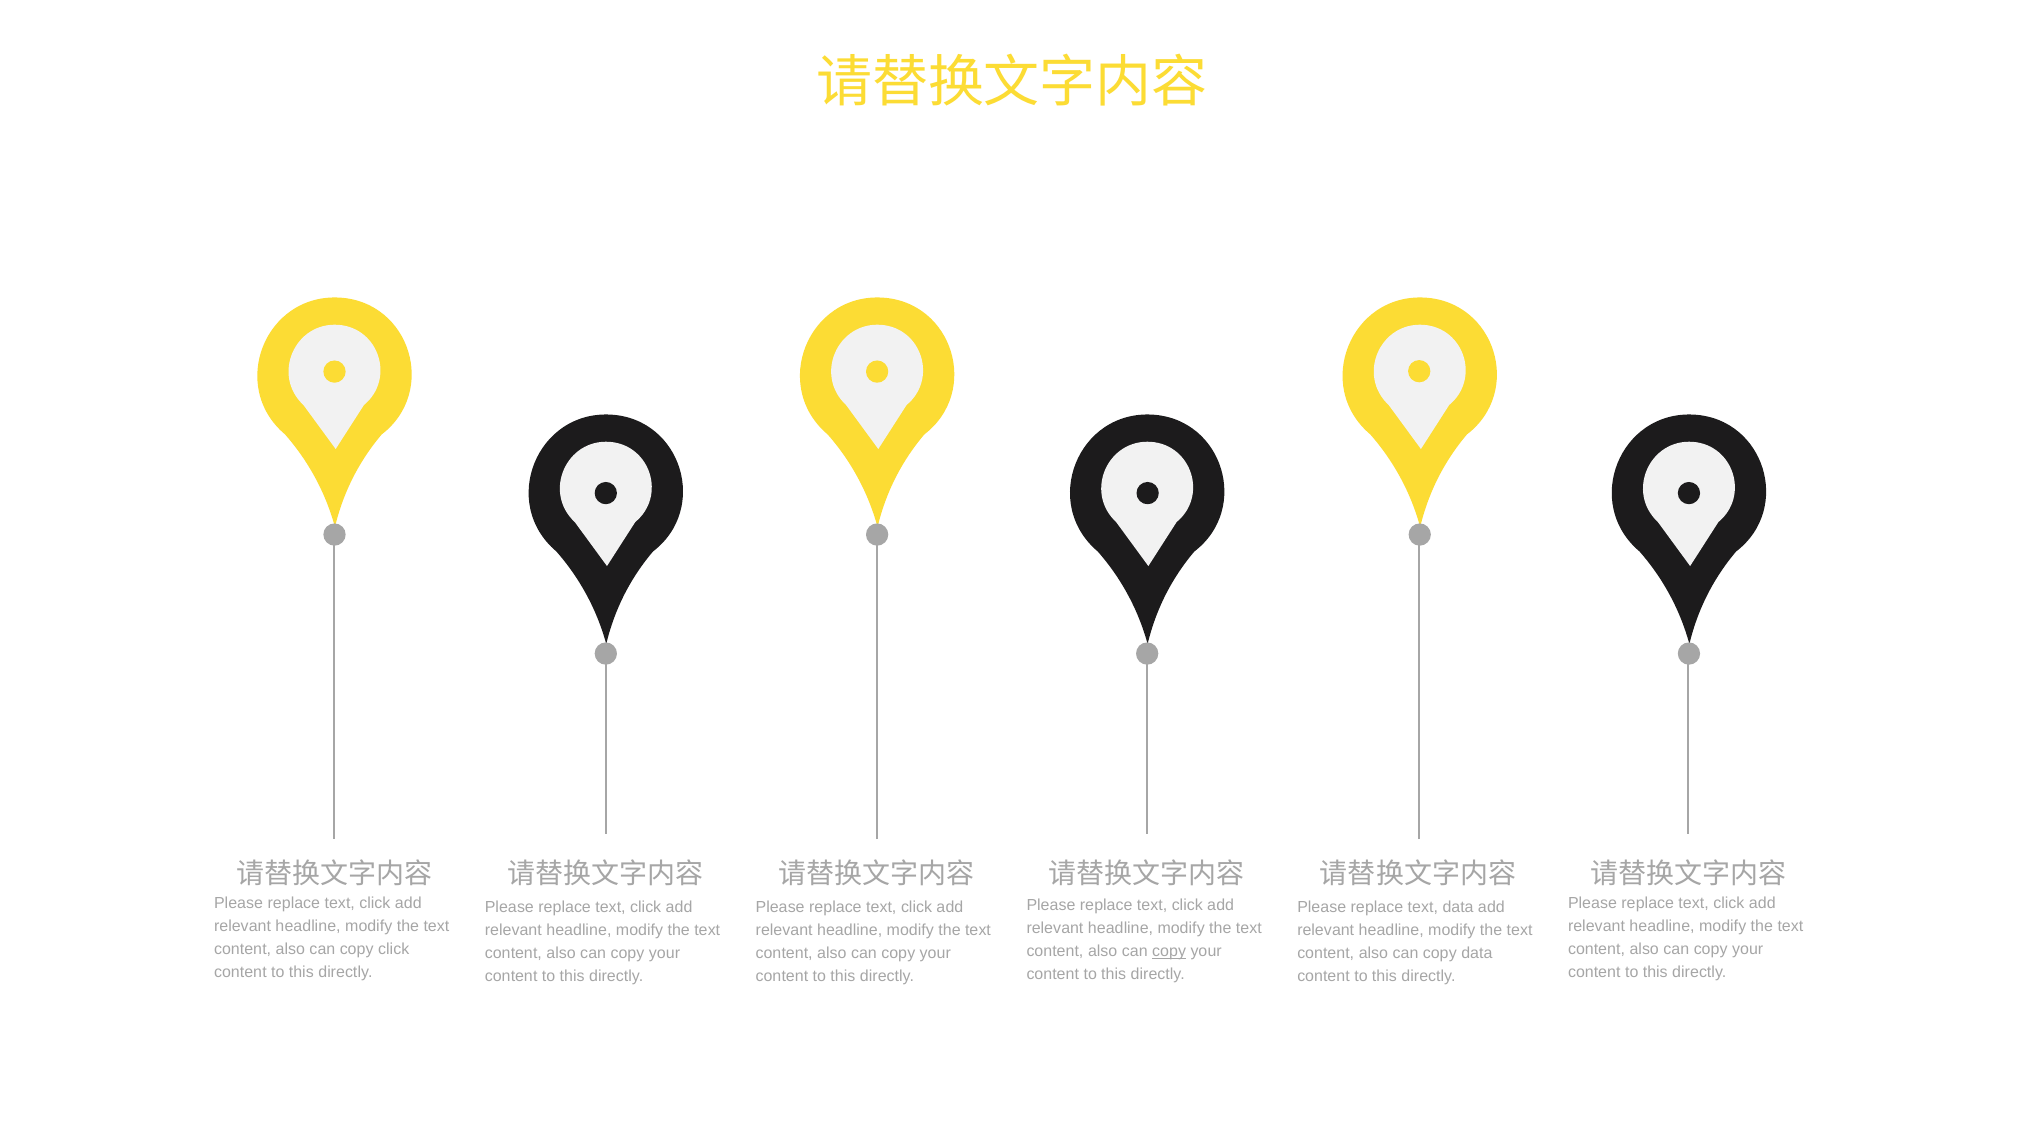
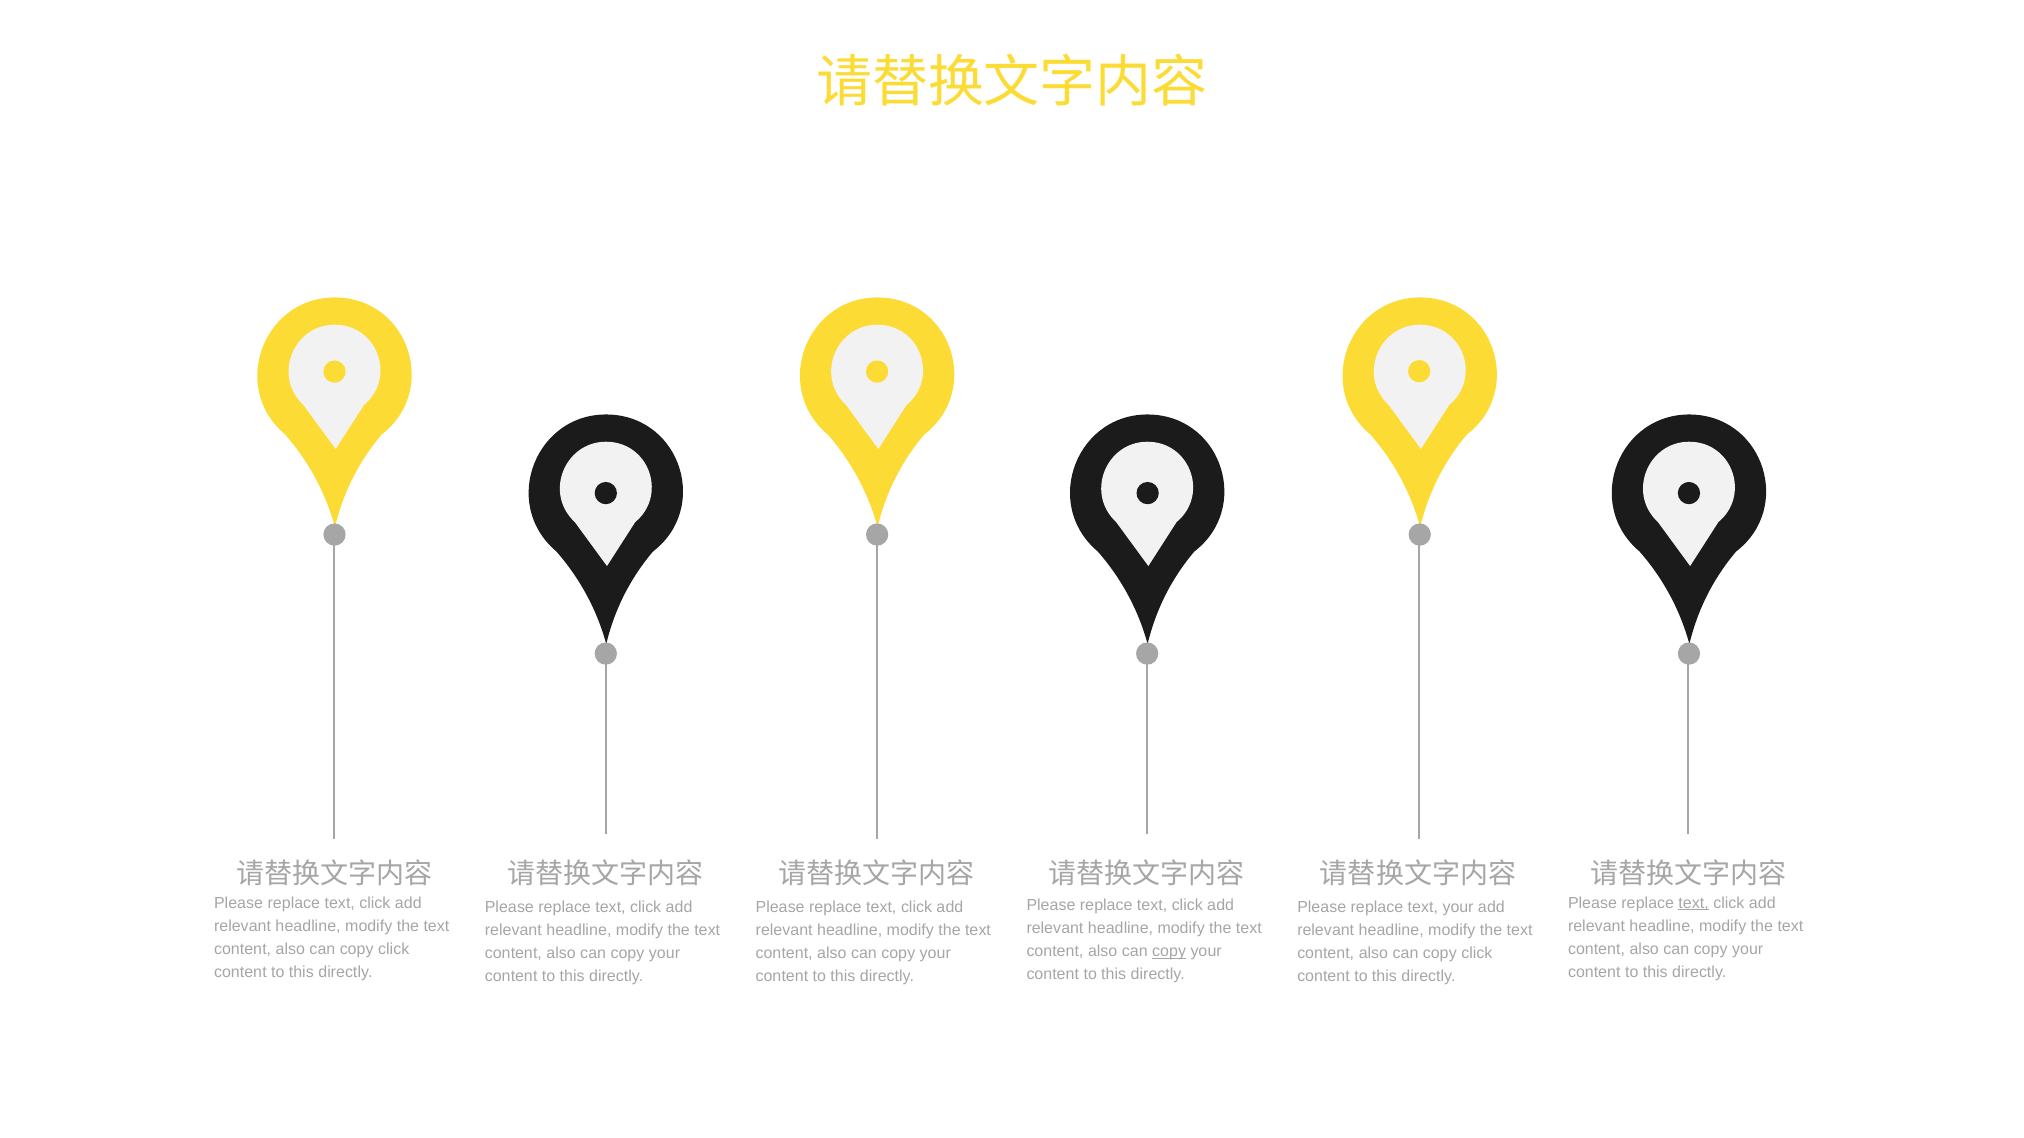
text underline: none -> present (1694, 903)
text data: data -> your (1458, 908)
data: data -> click (1477, 954)
